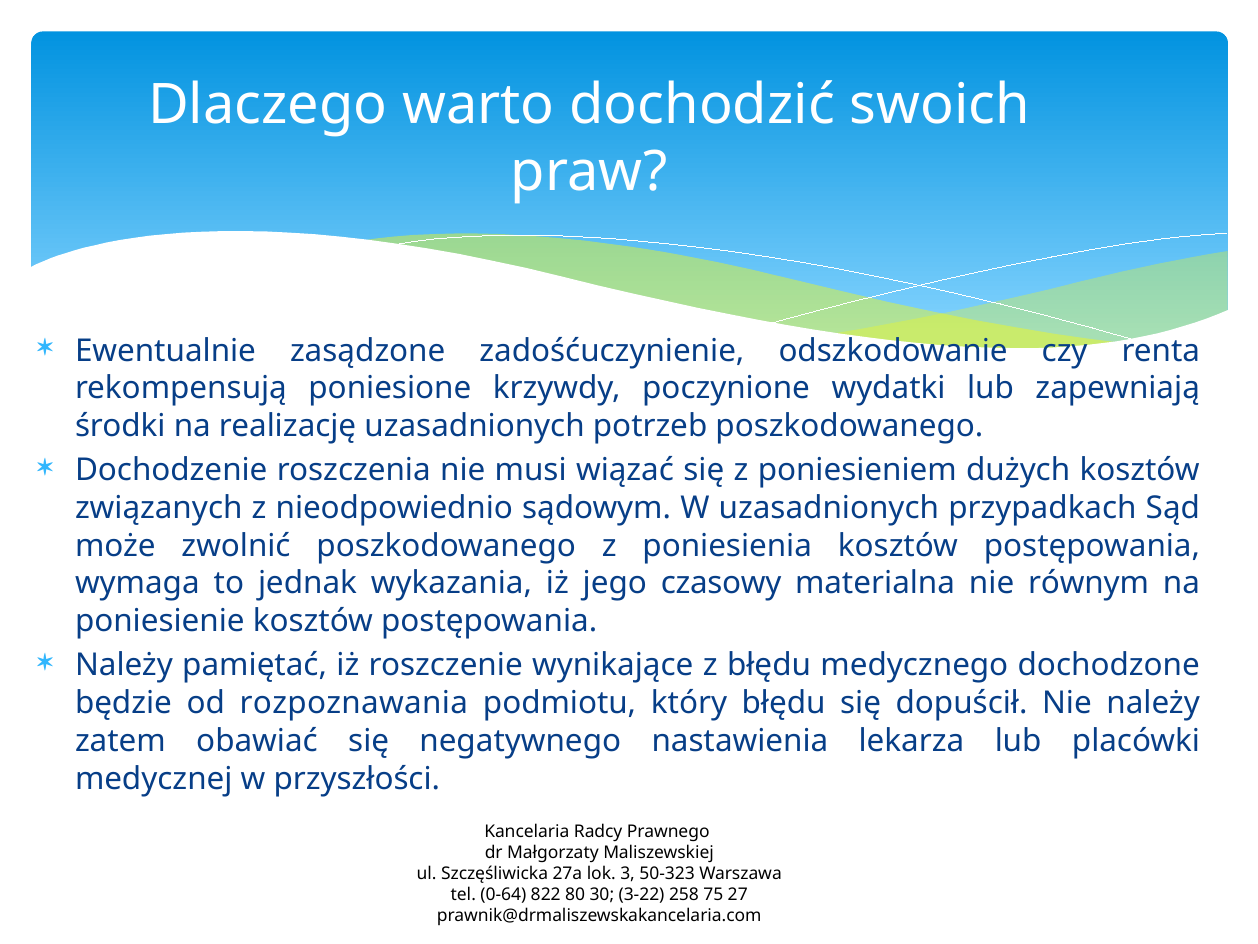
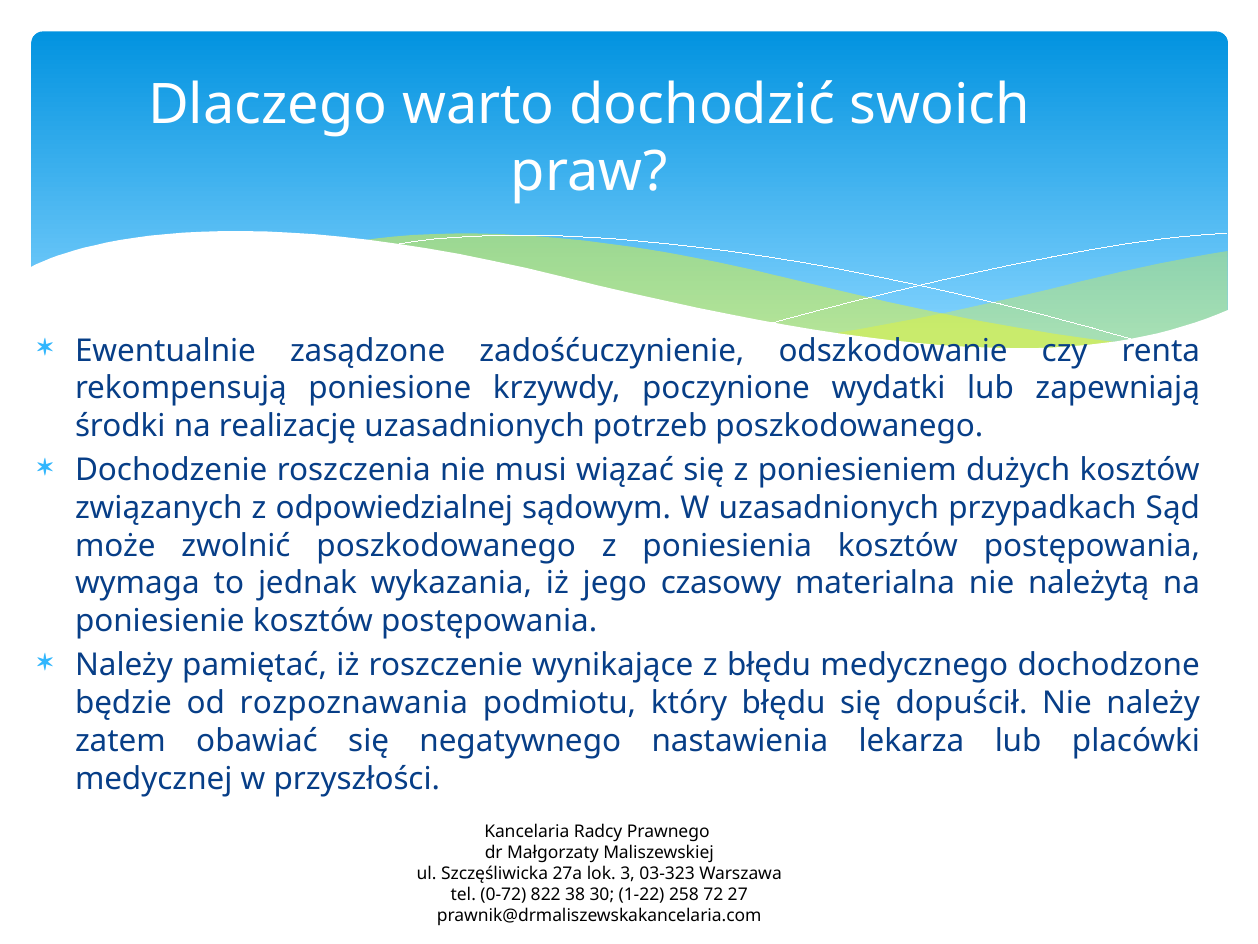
nieodpowiednio: nieodpowiednio -> odpowiedzialnej (394, 508)
równym: równym -> należytą (1089, 583)
50-323: 50-323 -> 03-323 (667, 873)
0-64: 0-64 -> 0-72 (503, 894)
80: 80 -> 38 (575, 894)
3-22: 3-22 -> 1-22 (642, 894)
75: 75 -> 72 (713, 894)
